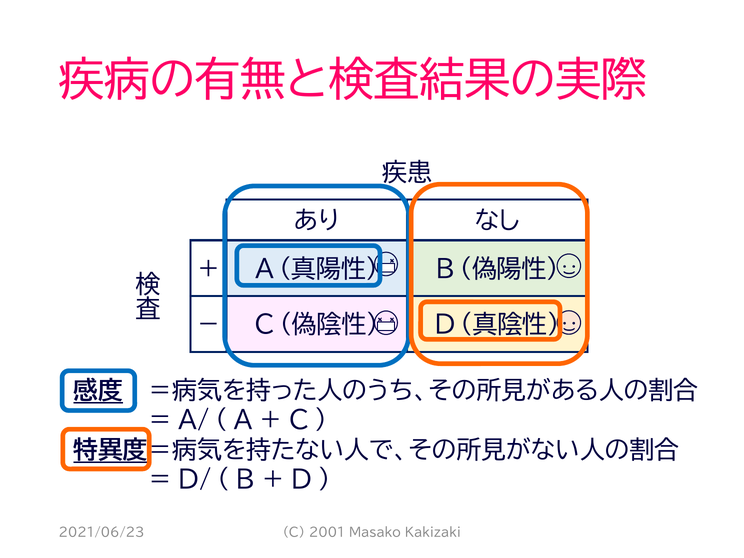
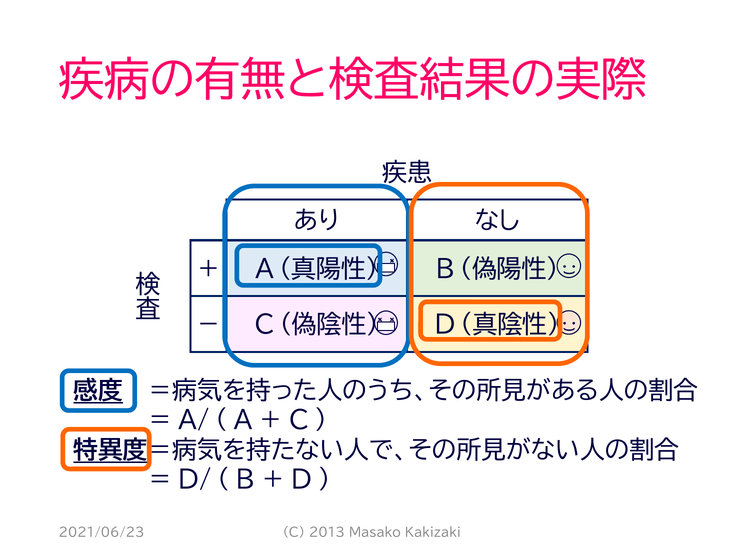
2001: 2001 -> 2013 (327, 533)
